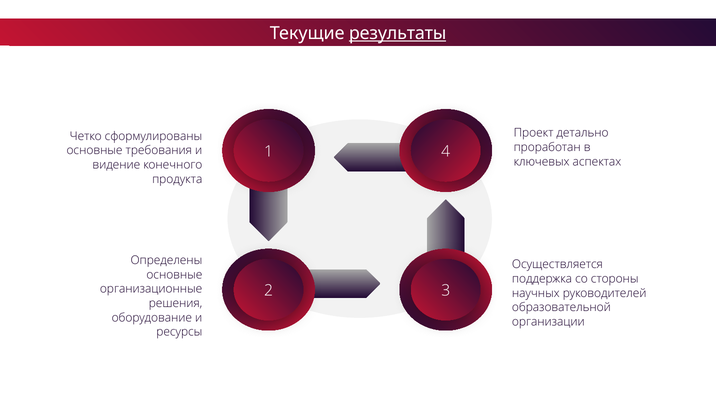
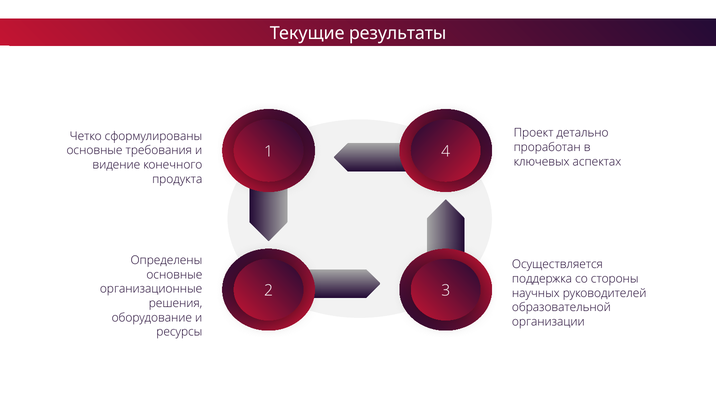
результаты underline: present -> none (398, 33)
